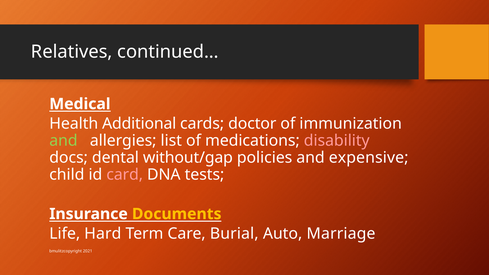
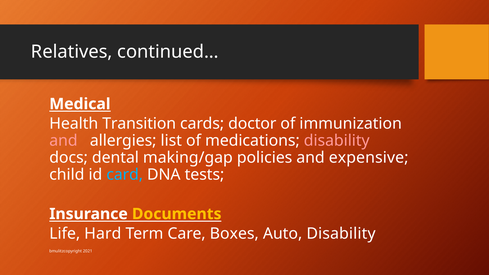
Additional: Additional -> Transition (139, 124)
and colour: light green -> pink (63, 141)
without/gap: without/gap -> making/gap (188, 158)
card colour: pink -> light blue (125, 175)
Burial: Burial -> Boxes (234, 234)
Auto Marriage: Marriage -> Disability (341, 234)
